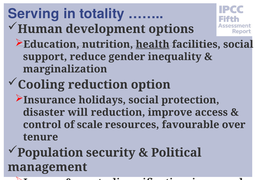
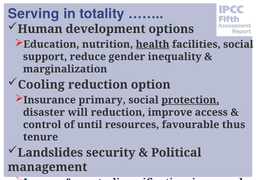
holidays: holidays -> primary (102, 100)
protection underline: none -> present (190, 100)
scale: scale -> until (90, 125)
over: over -> thus (234, 125)
Population: Population -> Landslides (50, 153)
